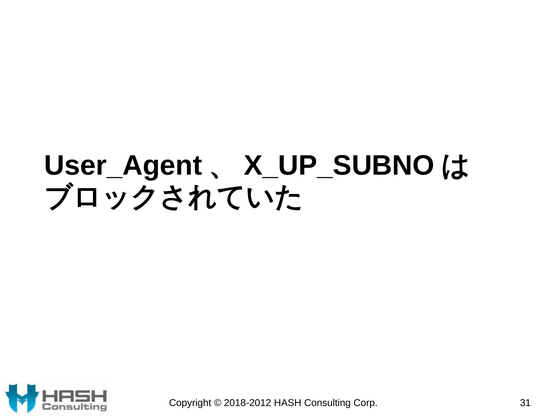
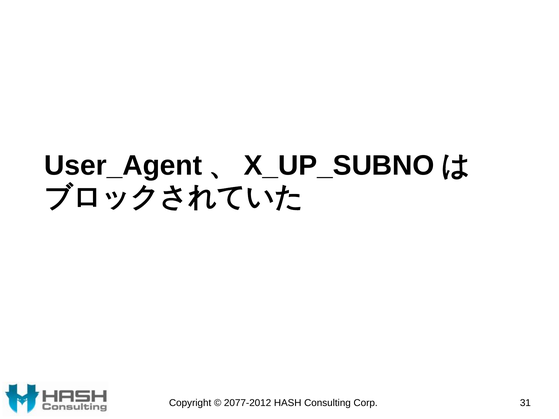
2018-2012: 2018-2012 -> 2077-2012 (248, 403)
